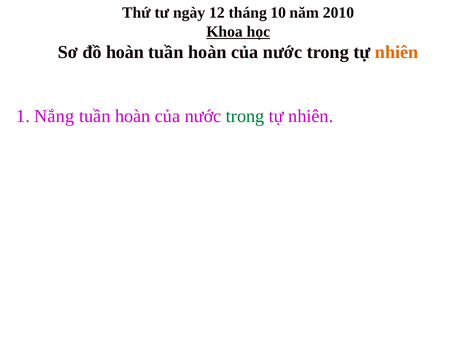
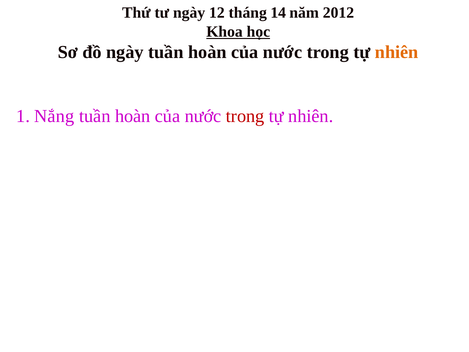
10: 10 -> 14 (278, 13)
2010: 2010 -> 2012 (338, 13)
đồ hoàn: hoàn -> ngày (125, 52)
trong colour: green -> red (245, 116)
